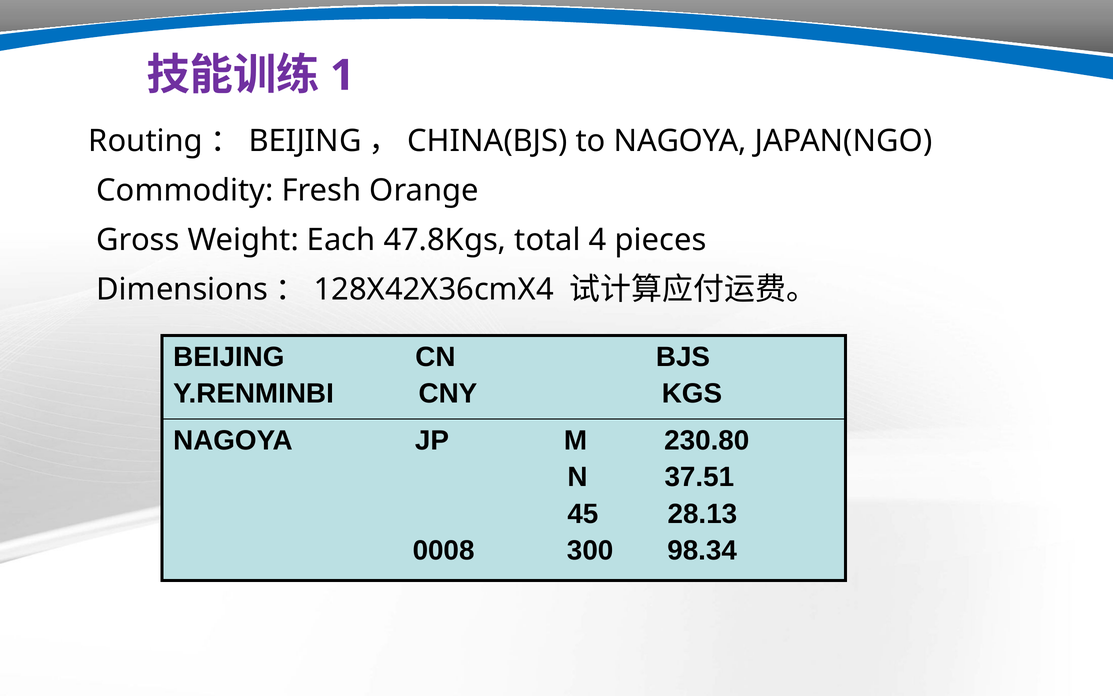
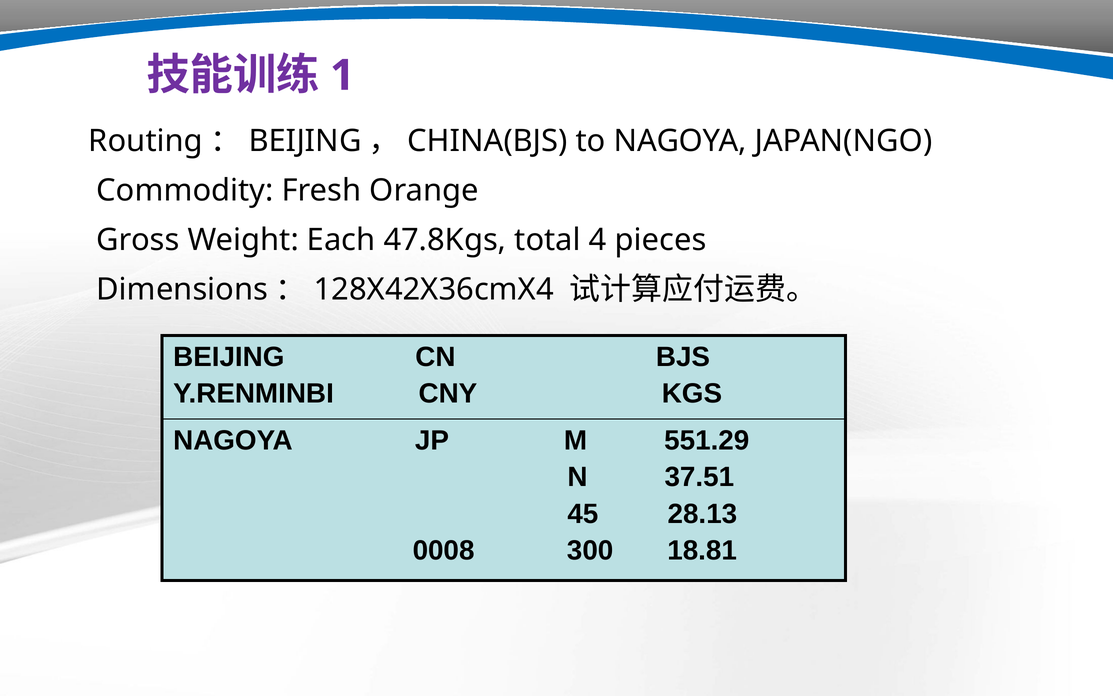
230.80: 230.80 -> 551.29 (707, 440)
98.34: 98.34 -> 18.81 (702, 550)
